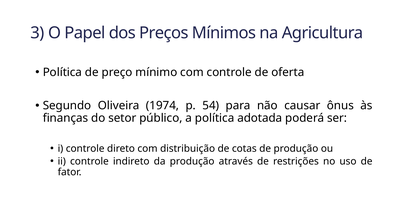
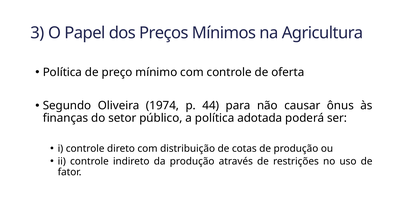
54: 54 -> 44 (211, 106)
